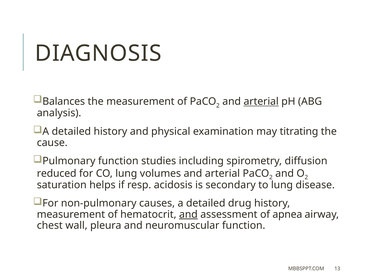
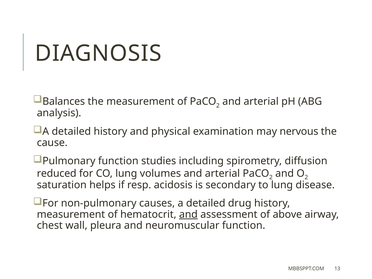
arterial underline: present -> none (261, 102)
titrating: titrating -> nervous (299, 131)
apnea: apnea -> above (287, 214)
